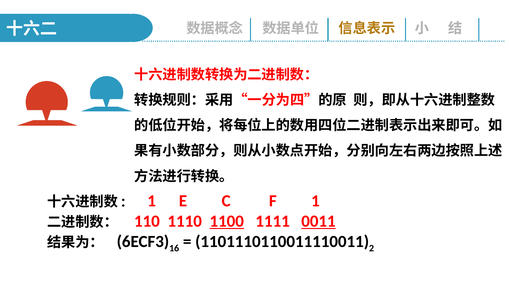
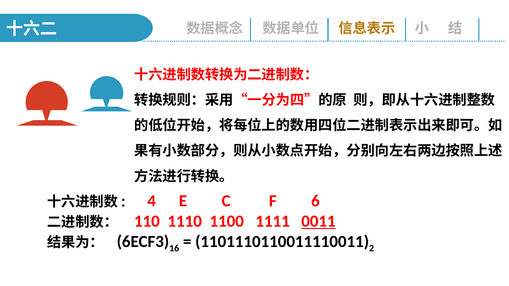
1: 1 -> 4 (152, 201)
F 1: 1 -> 6 (315, 201)
1100 underline: present -> none (227, 222)
